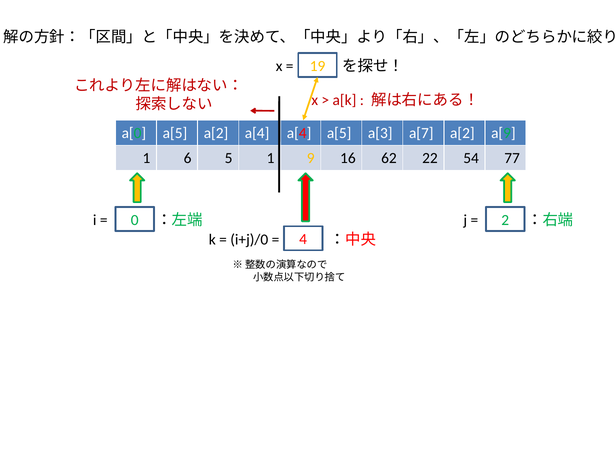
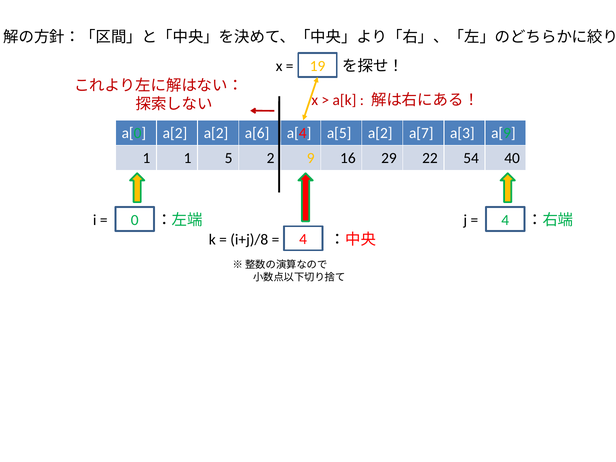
a[0 a[5: a[5 -> a[2 (175, 133)
a[2 a[4: a[4 -> a[6 (257, 133)
a[5 a[3: a[3 -> a[2 (380, 133)
a[7 a[2: a[2 -> a[3 (462, 133)
1 6: 6 -> 1 (188, 158)
5 1: 1 -> 2 (271, 158)
62: 62 -> 29 (389, 158)
77: 77 -> 40 (512, 158)
2: 2 -> 4 (505, 220)
i+j)/0: i+j)/0 -> i+j)/8 (249, 240)
